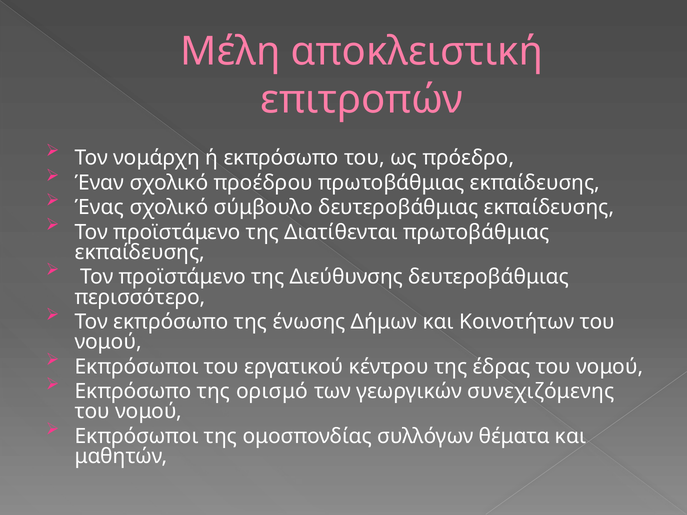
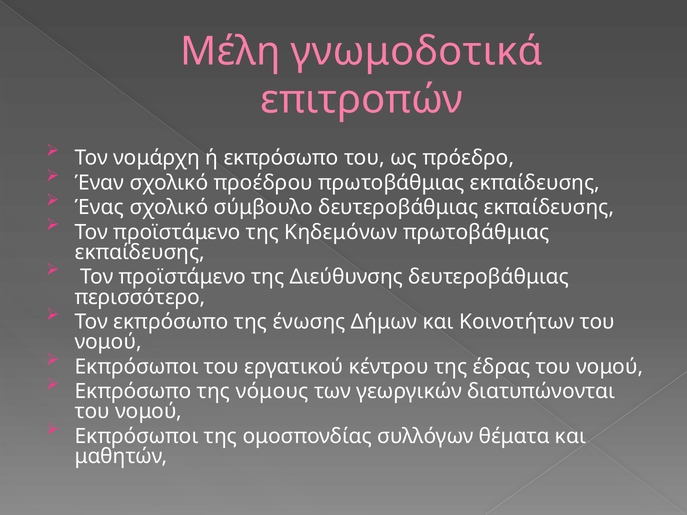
αποκλειστική: αποκλειστική -> γνωμοδοτικά (417, 51)
Διατίθενται: Διατίθενται -> Κηδεμόνων (341, 232)
ορισμό: ορισμό -> νόμους (272, 392)
συνεχιζόμενης: συνεχιζόμενης -> διατυπώνονται (541, 392)
